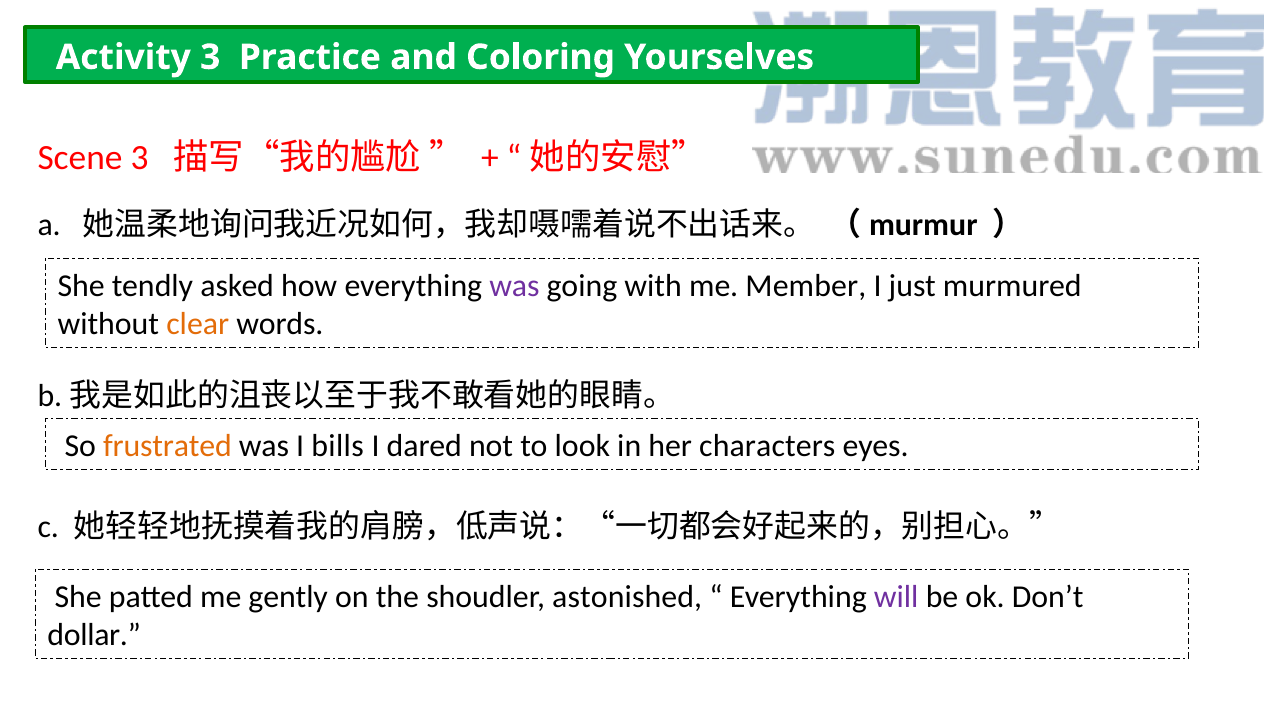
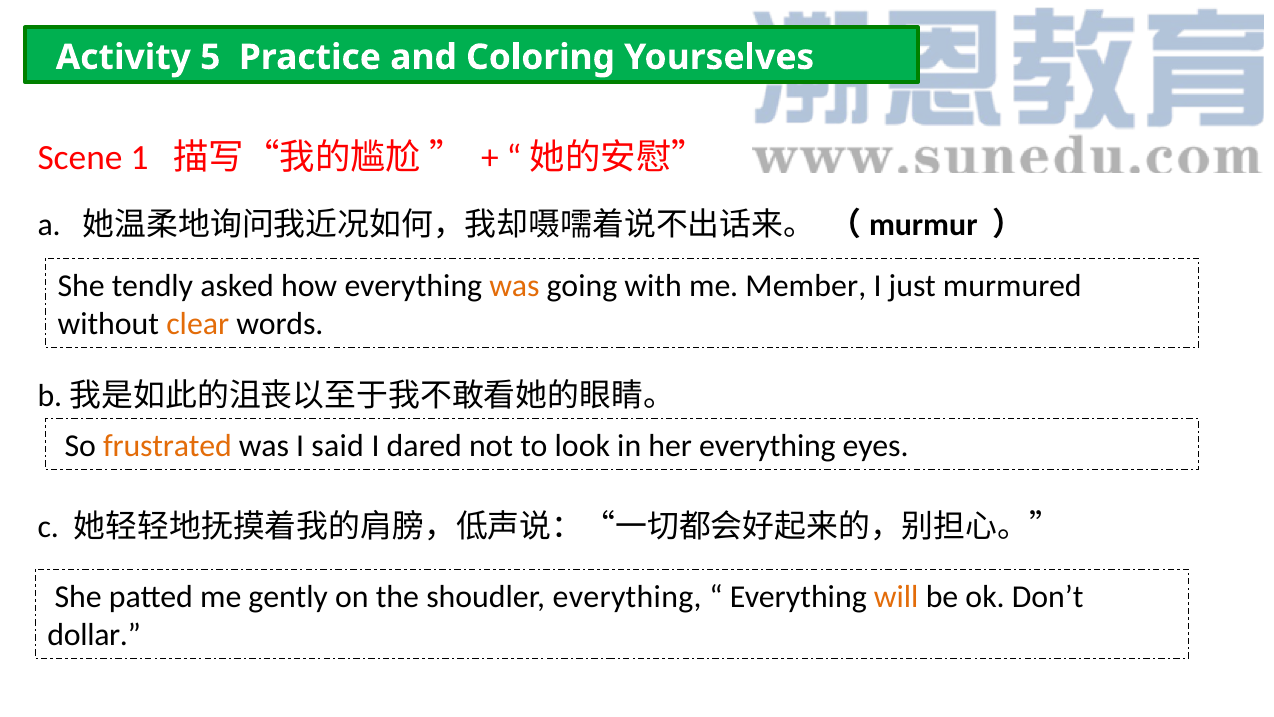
Activity 3: 3 -> 5 (210, 57)
Scene 3: 3 -> 1 (140, 158)
was colour: purple -> orange (514, 286)
bills: bills -> said (338, 446)
her characters: characters -> everything (767, 446)
shoudler astonished: astonished -> everything (627, 597)
will colour: purple -> orange (896, 597)
